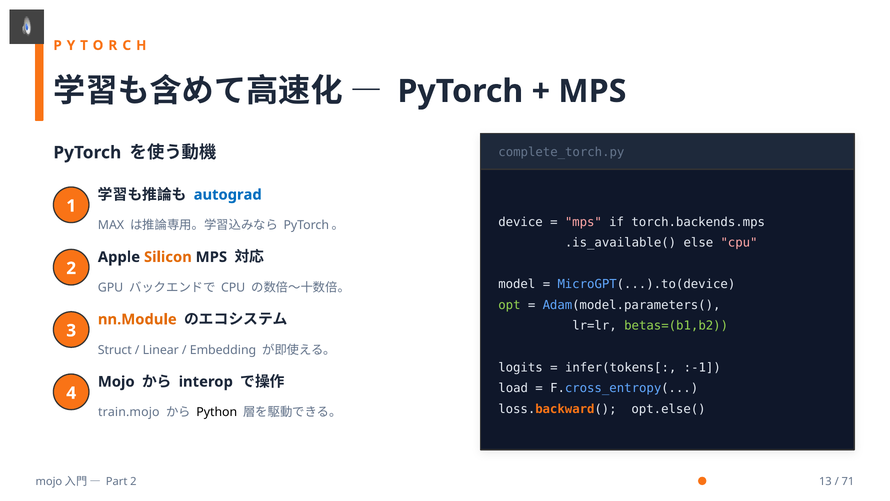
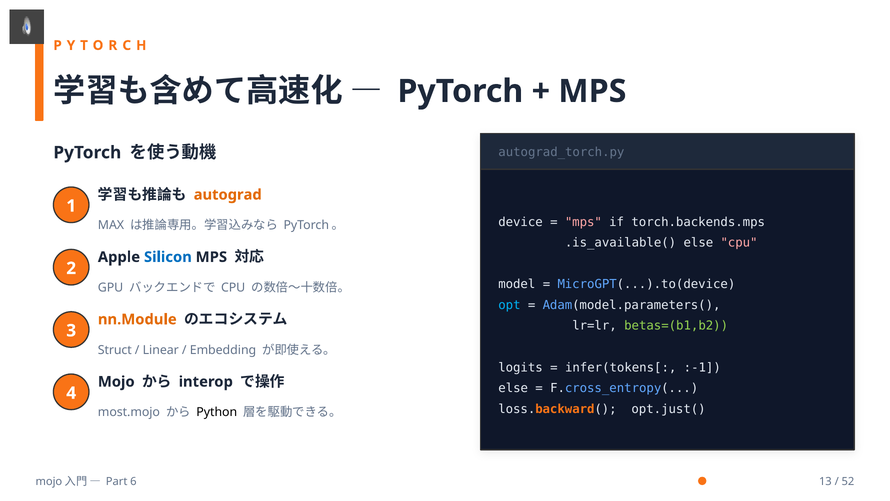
complete_torch.py: complete_torch.py -> autograd_torch.py (561, 152)
autograd colour: blue -> orange (228, 195)
Silicon colour: orange -> blue (168, 257)
opt colour: light green -> light blue (509, 305)
load: load -> else (513, 388)
opt.else(: opt.else( -> opt.just( (669, 409)
train.mojo: train.mojo -> most.mojo (129, 412)
Part 2: 2 -> 6 (133, 481)
71: 71 -> 52 (848, 481)
